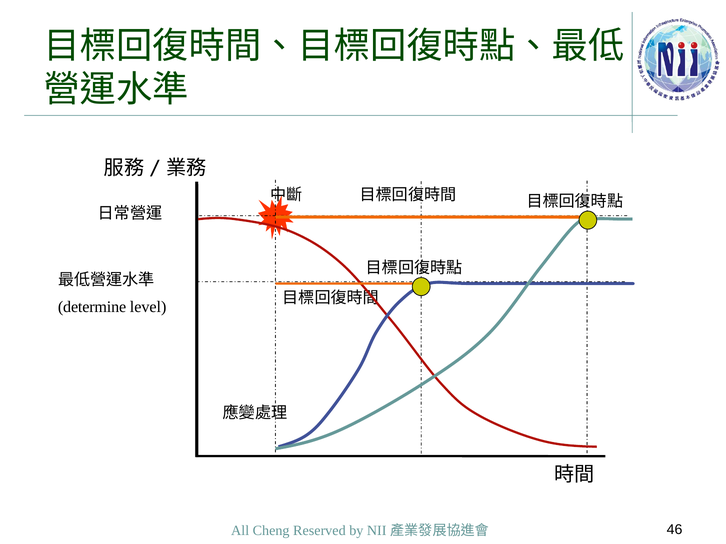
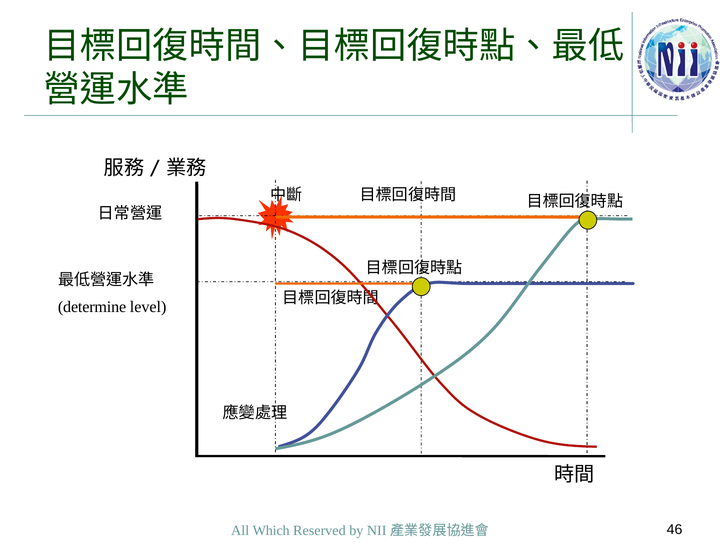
Cheng: Cheng -> Which (271, 531)
